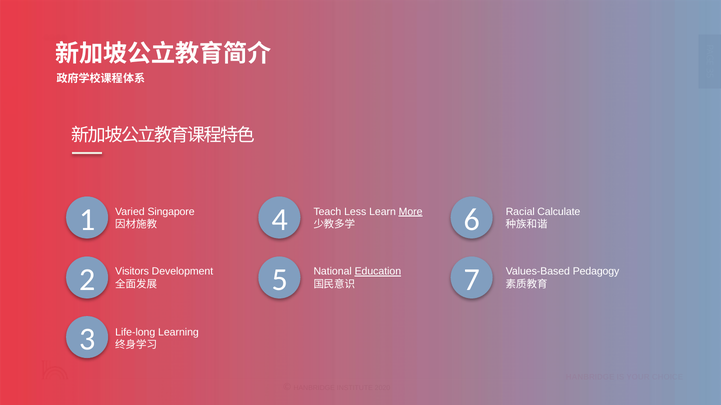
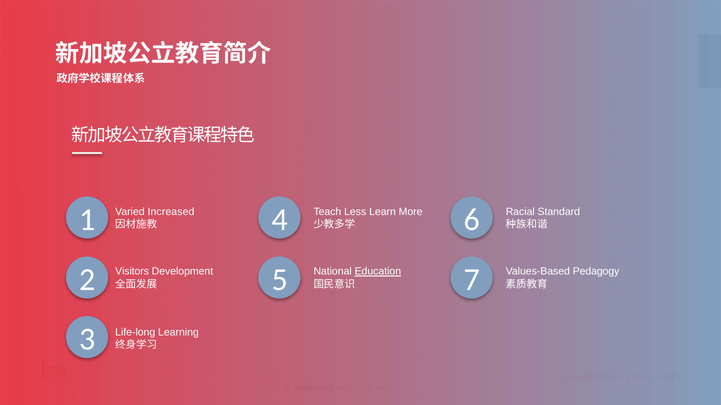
Singapore: Singapore -> Increased (171, 212)
More underline: present -> none (411, 212)
Calculate: Calculate -> Standard (559, 212)
